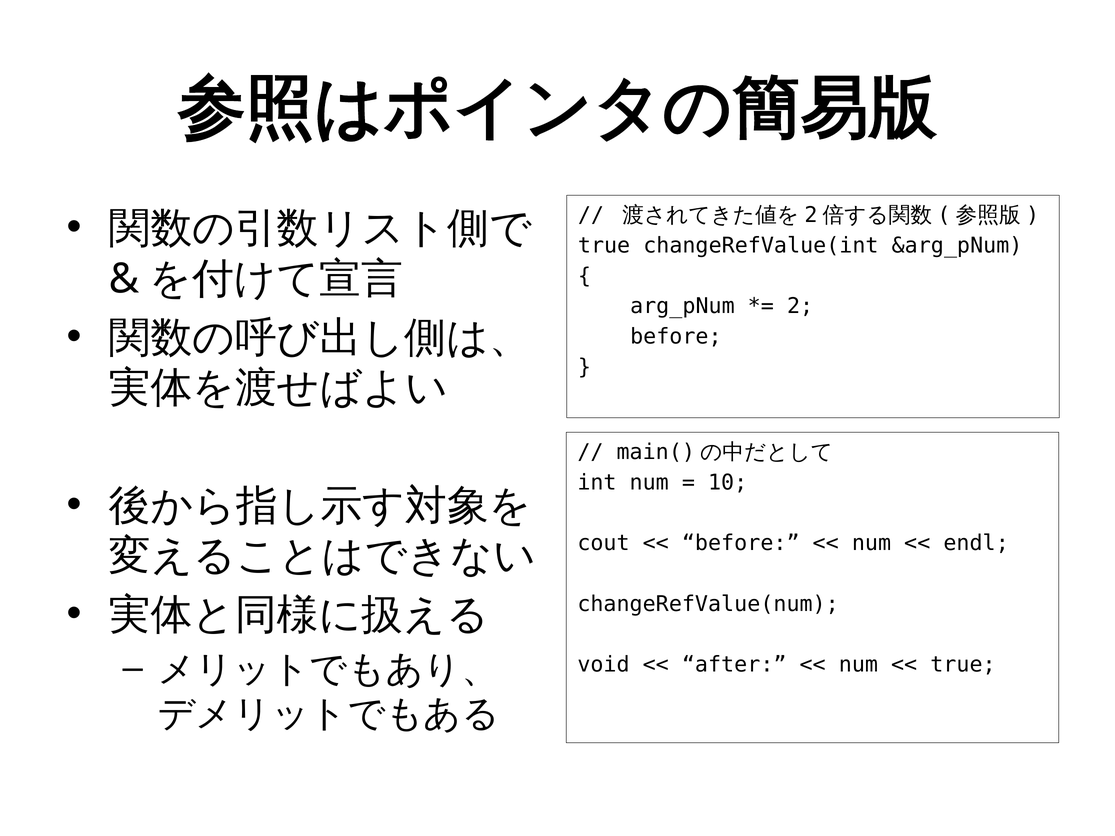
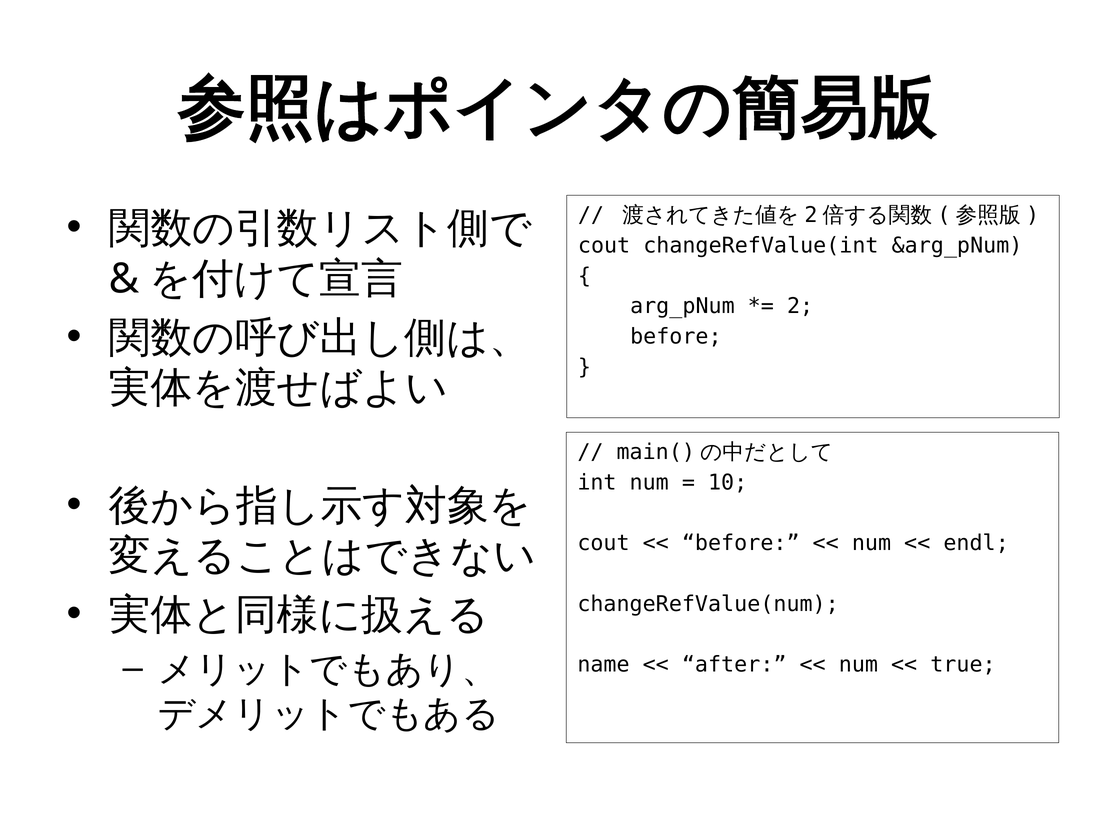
true: true -> cout (604, 246)
void: void -> name (603, 665)
